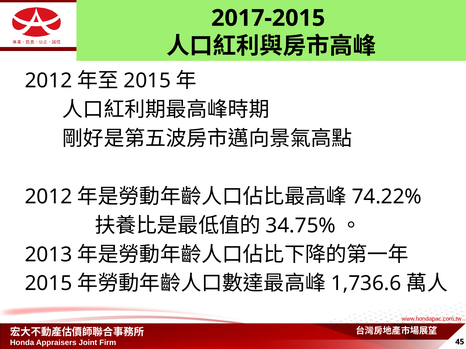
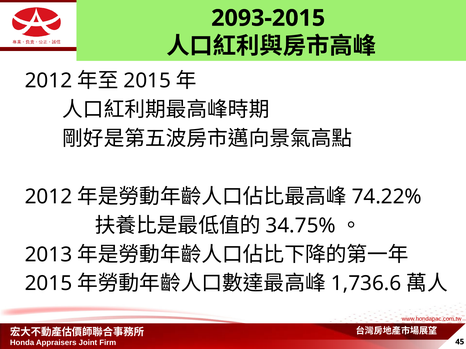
2017-2015: 2017-2015 -> 2093-2015 (268, 18)
